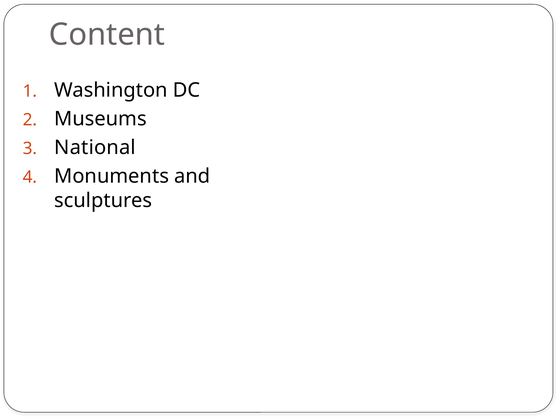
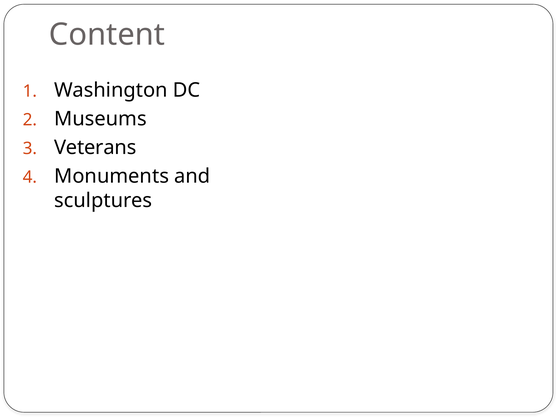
National: National -> Veterans (95, 148)
